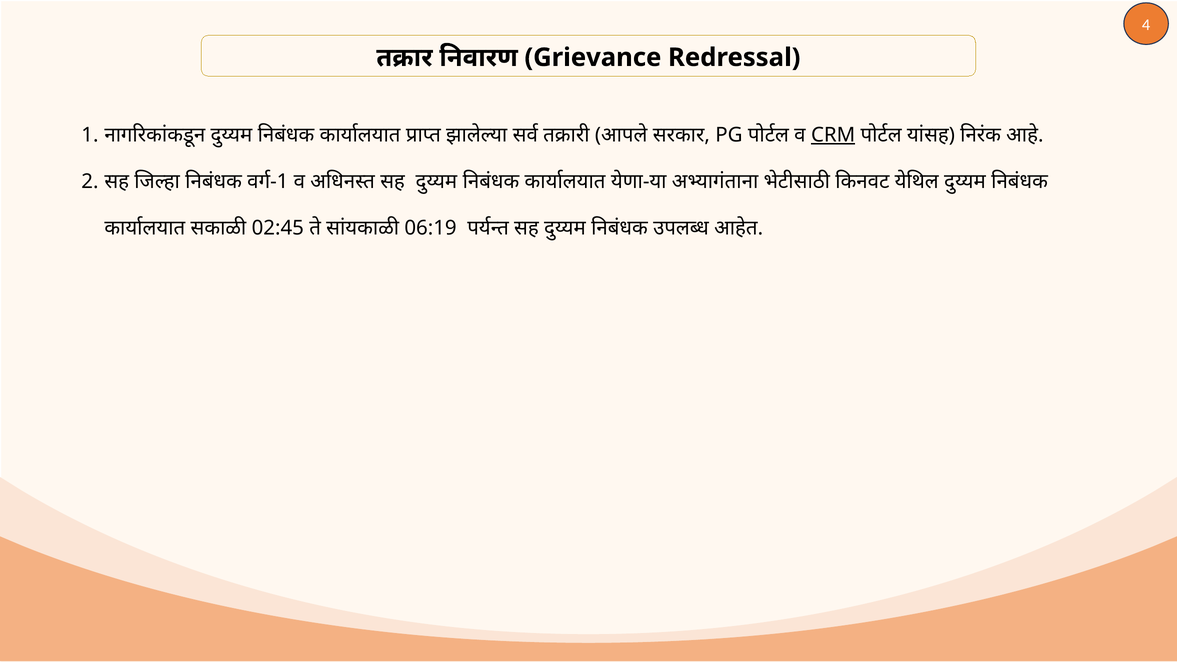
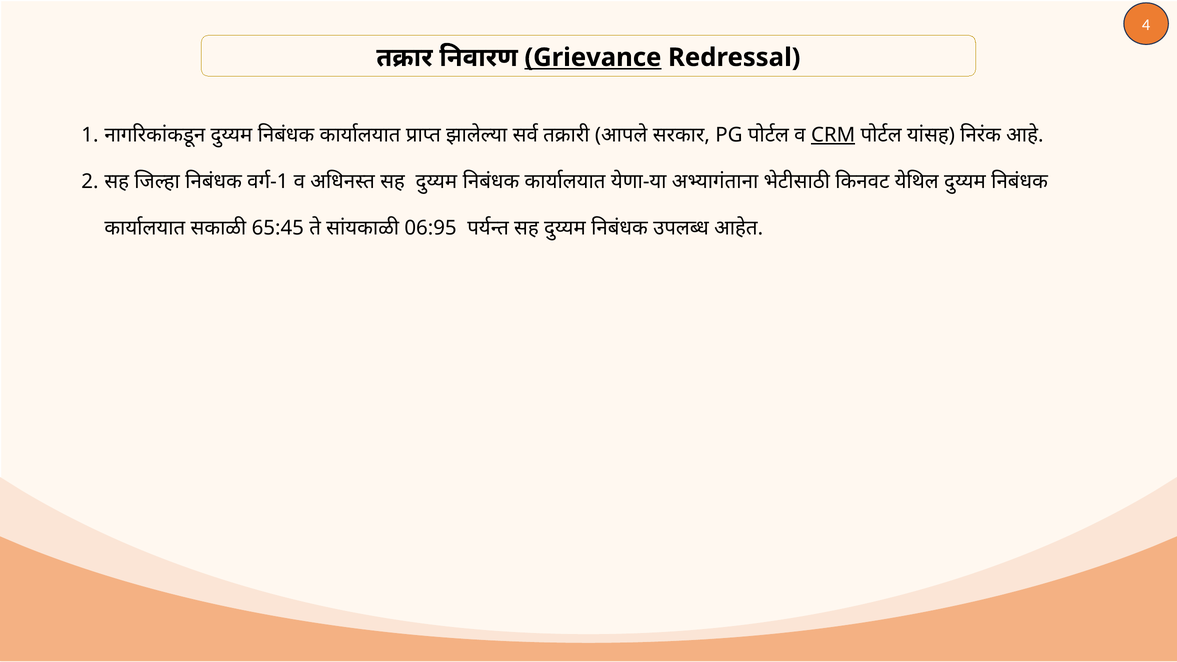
Grievance underline: none -> present (593, 57)
02:45: 02:45 -> 65:45 (278, 228)
06:19: 06:19 -> 06:95 (431, 228)
